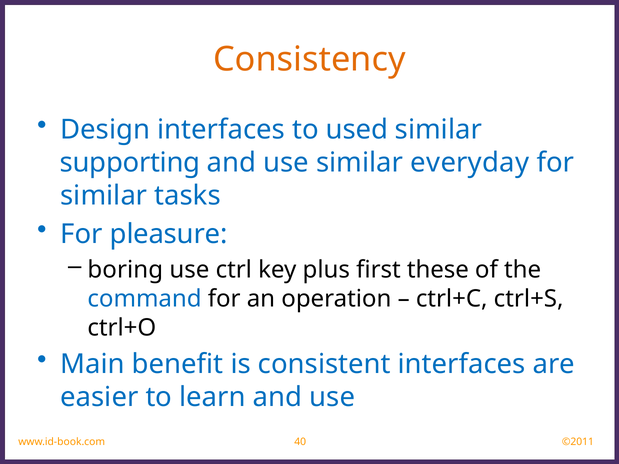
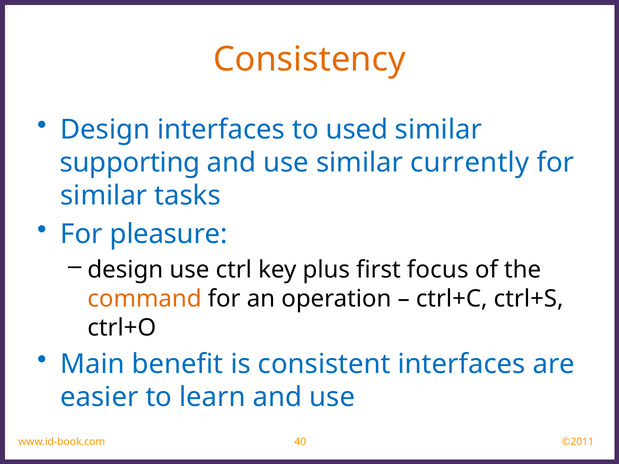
everyday: everyday -> currently (470, 163)
boring: boring -> design (125, 270)
these: these -> focus (438, 270)
command colour: blue -> orange (145, 299)
